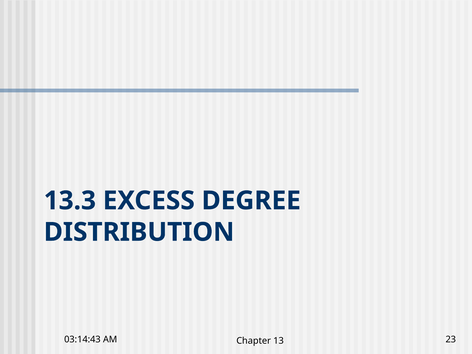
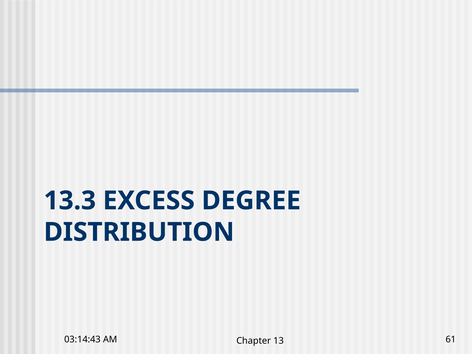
23: 23 -> 61 (451, 339)
